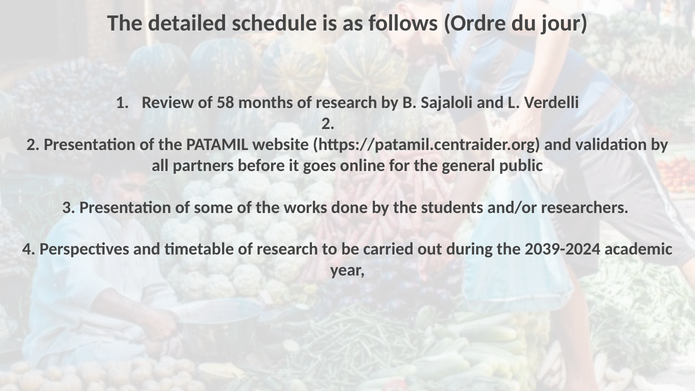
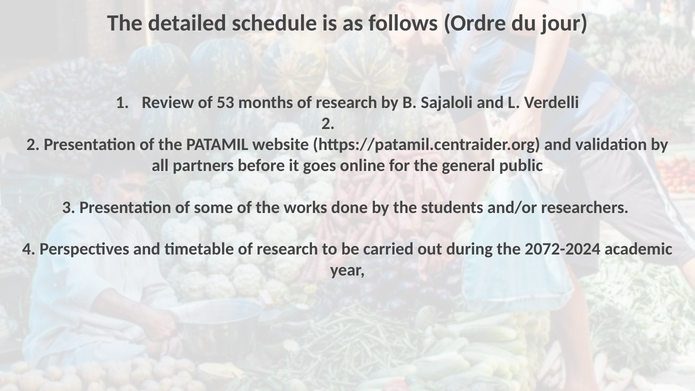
58: 58 -> 53 (225, 103)
2039-2024: 2039-2024 -> 2072-2024 (563, 249)
